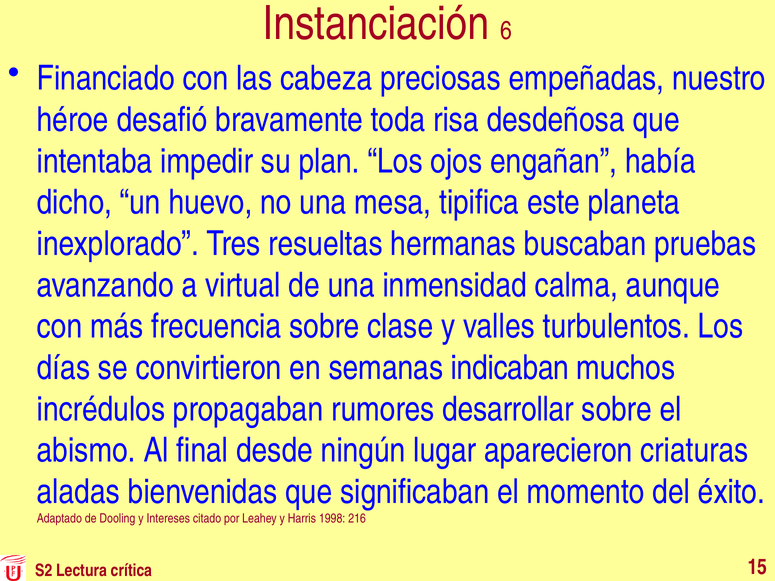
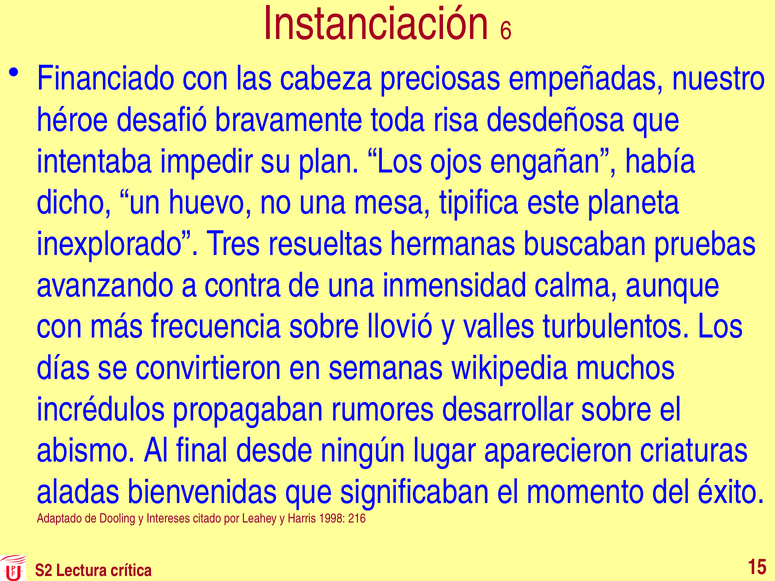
virtual: virtual -> contra (243, 285)
clase: clase -> llovió (400, 327)
indicaban: indicaban -> wikipedia (510, 368)
